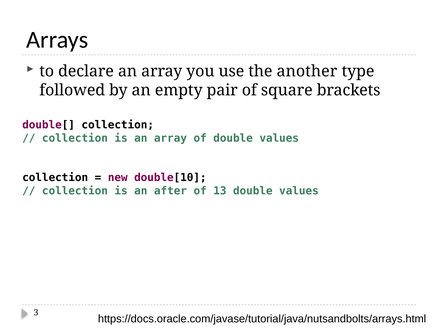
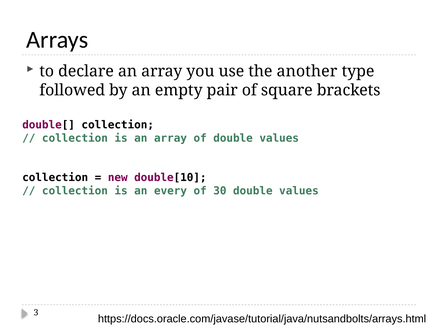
after: after -> every (170, 191)
13: 13 -> 30 (220, 191)
